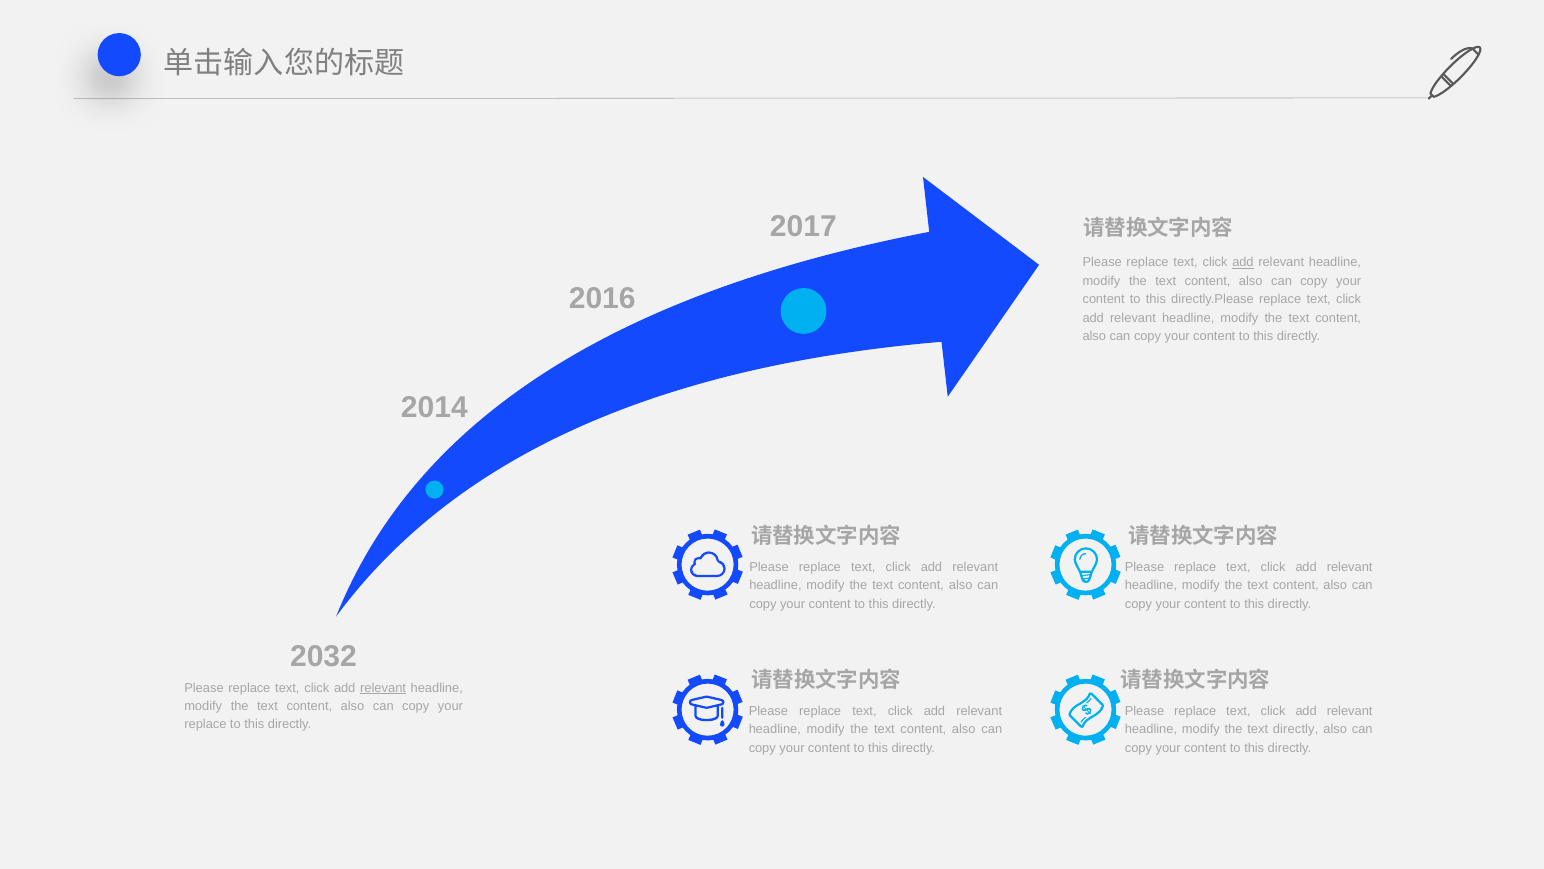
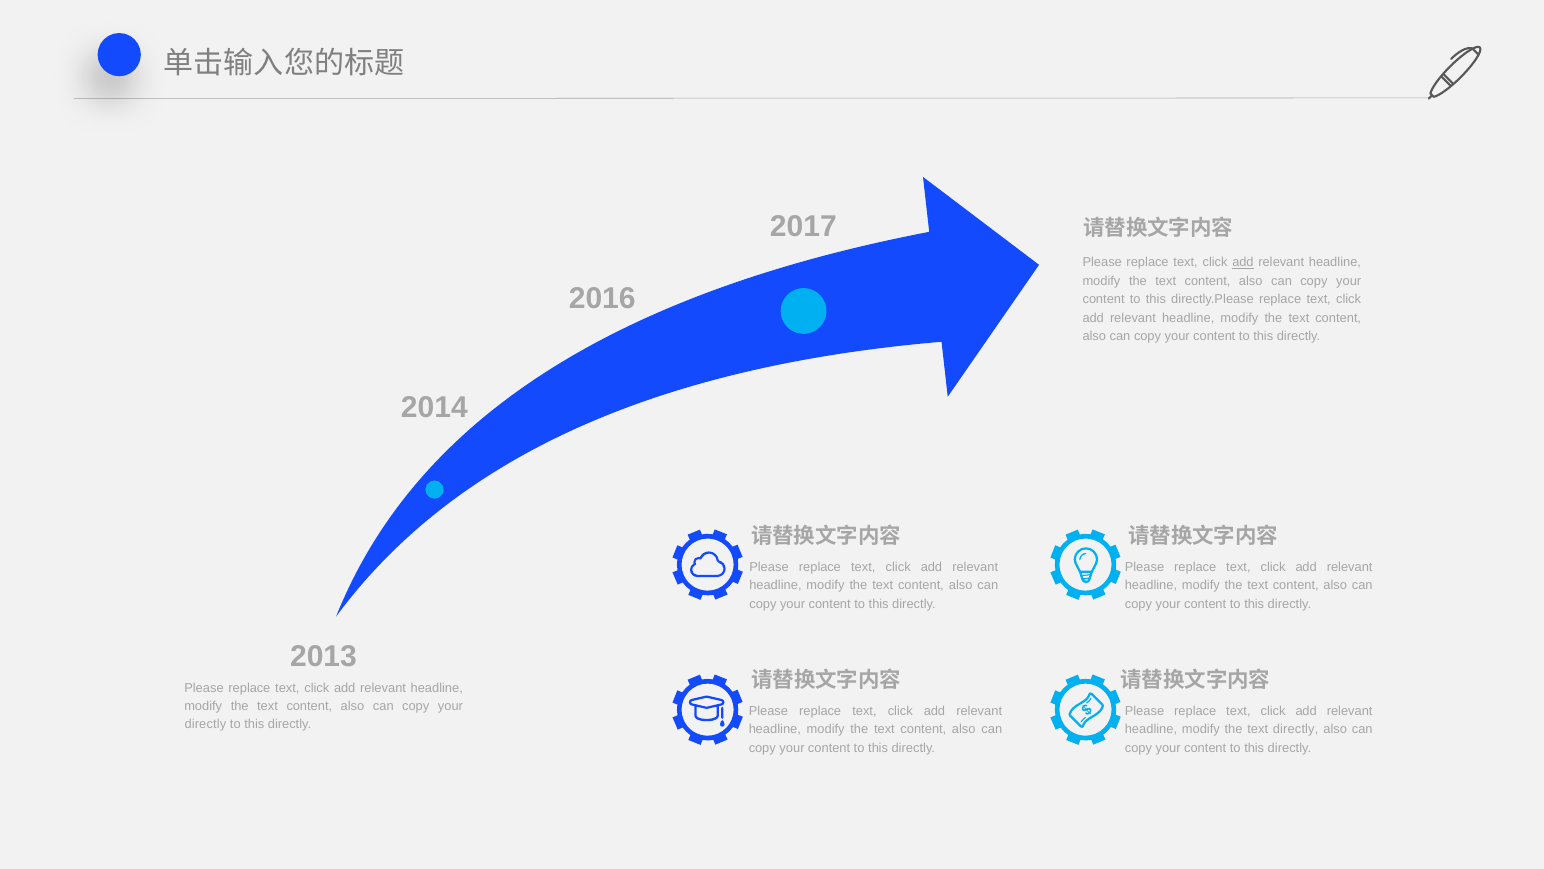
2032: 2032 -> 2013 (323, 656)
relevant underline: present -> none (383, 687)
replace: replace -> directly (205, 724)
